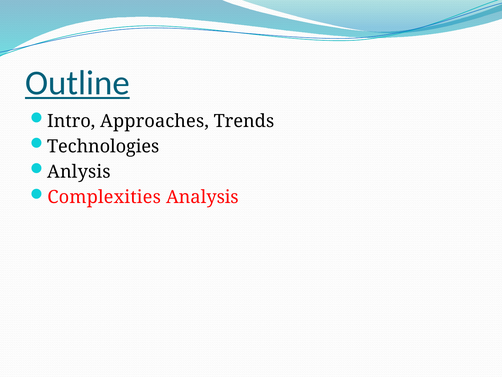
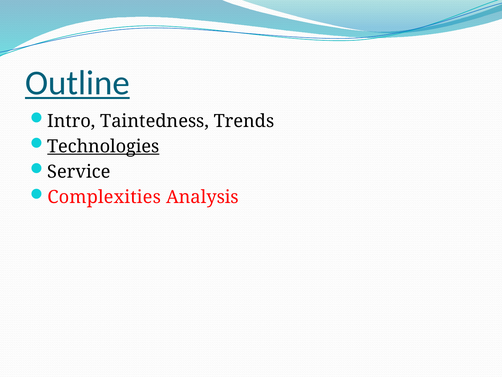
Approaches: Approaches -> Taintedness (155, 121)
Technologies underline: none -> present (103, 146)
Anlysis: Anlysis -> Service (79, 172)
